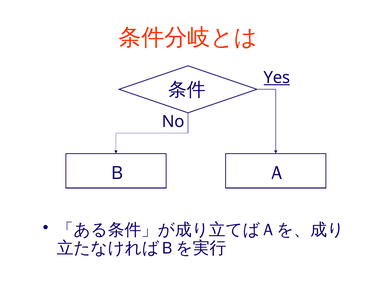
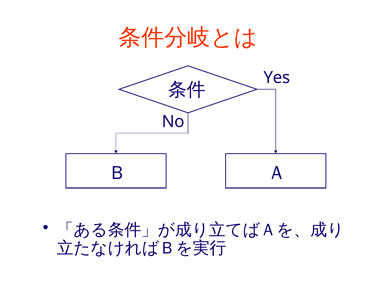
Yes underline: present -> none (277, 78)
